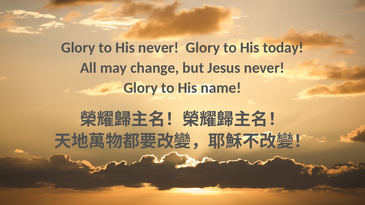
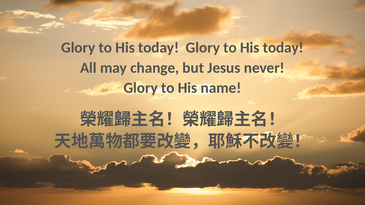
never: never -> today (159, 48)
